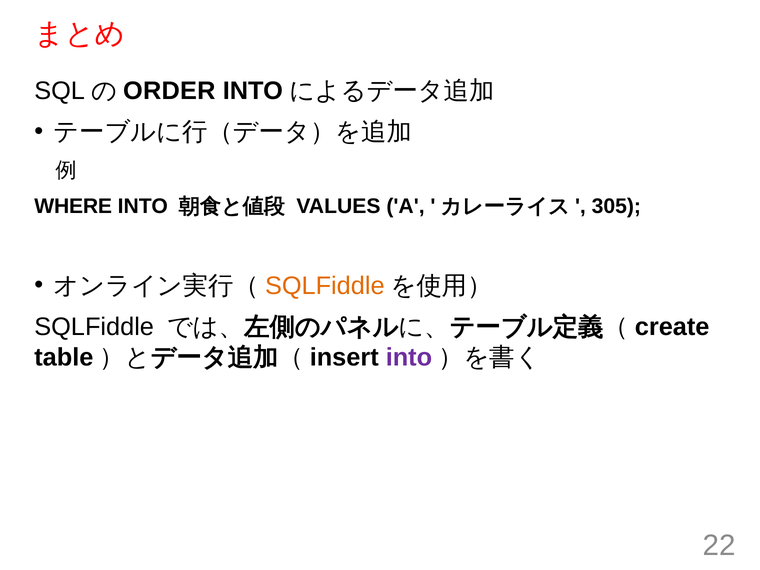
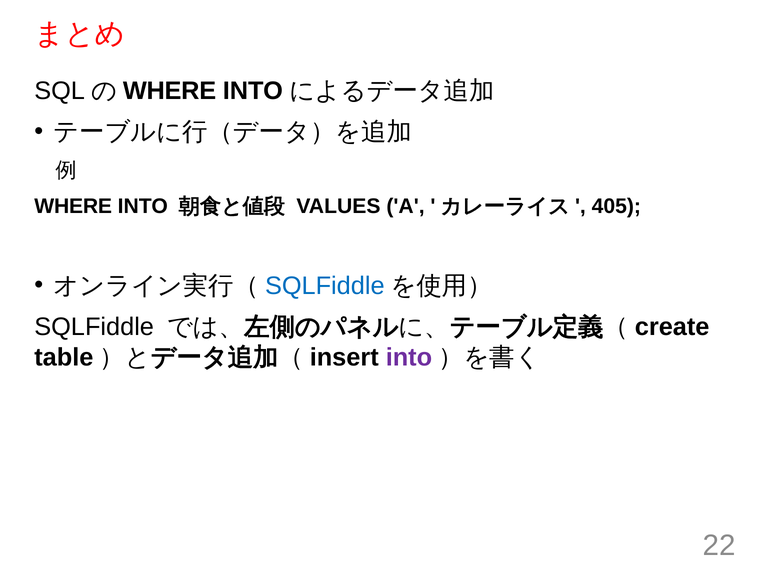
ORDER: ORDER -> WHERE (170, 91)
305: 305 -> 405 (616, 206)
SQLFiddle colour: orange -> blue (325, 286)
